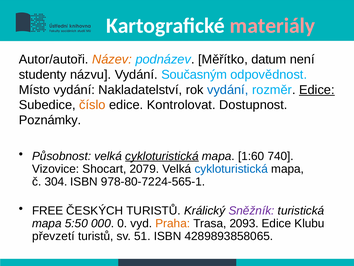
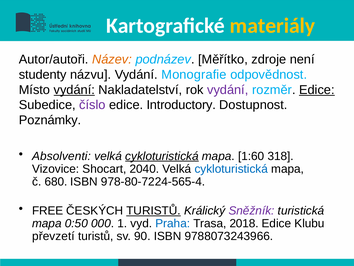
materiály colour: pink -> yellow (272, 26)
datum: datum -> zdroje (269, 59)
Současným: Současným -> Monografie (194, 74)
vydání underline: none -> present (74, 90)
vydání colour: blue -> purple (228, 90)
číslo colour: orange -> purple (92, 105)
Kontrolovat: Kontrolovat -> Introductory (181, 105)
Působnost: Působnost -> Absolventi (62, 156)
740: 740 -> 318 (281, 156)
2079: 2079 -> 2040 (144, 169)
304: 304 -> 680 (56, 181)
978-80-7224-565-1: 978-80-7224-565-1 -> 978-80-7224-565-4 (153, 181)
TURISTŮ underline: none -> present (153, 210)
5:50: 5:50 -> 0:50 (76, 223)
0: 0 -> 1 (122, 223)
Praha colour: orange -> blue (173, 223)
2093: 2093 -> 2018 (244, 223)
51: 51 -> 90 (142, 236)
4289893858065: 4289893858065 -> 9788073243966 (229, 236)
